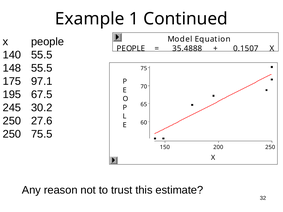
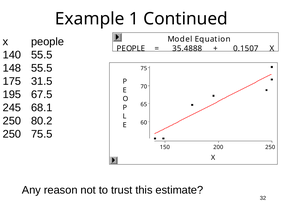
97.1: 97.1 -> 31.5 (42, 81)
30.2: 30.2 -> 68.1 (42, 108)
27.6: 27.6 -> 80.2 (42, 121)
